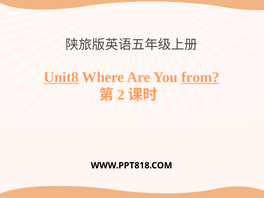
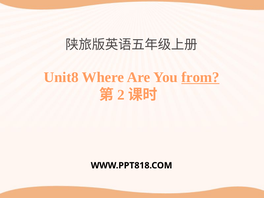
Unit8 underline: present -> none (61, 77)
